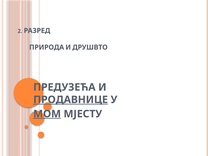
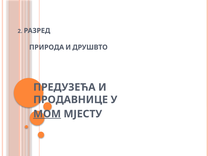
ПРОДАВНИЦЕ underline: present -> none (71, 100)
